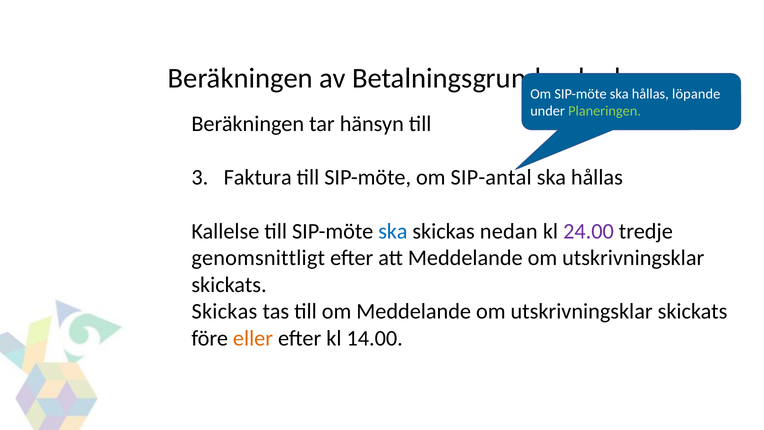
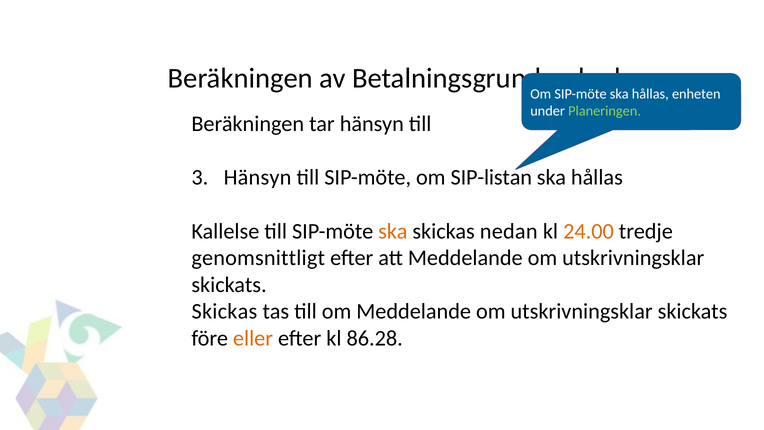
löpande: löpande -> enheten (696, 94)
Faktura: Faktura -> Hänsyn (258, 178)
SIP-antal: SIP-antal -> SIP-listan (491, 178)
ska colour: blue -> orange (393, 231)
24.00 colour: purple -> orange (588, 231)
14.00: 14.00 -> 86.28 (375, 338)
